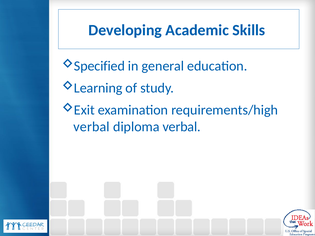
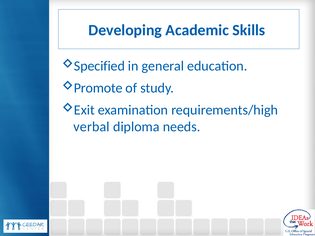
Learning: Learning -> Promote (98, 88)
diploma verbal: verbal -> needs (182, 127)
